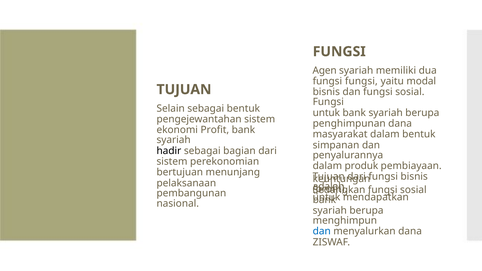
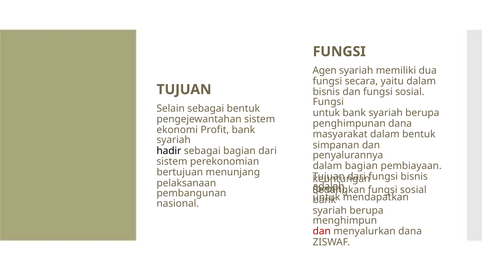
fungsi fungsi: fungsi -> secara (361, 81)
yaitu modal: modal -> dalam (421, 81)
dalam produk: produk -> bagian (361, 166)
dan colour: blue -> red (322, 231)
